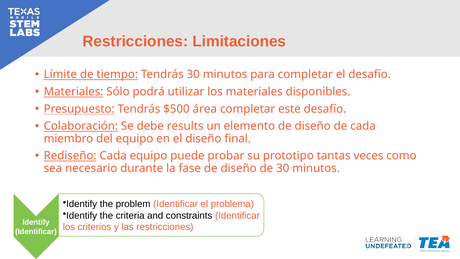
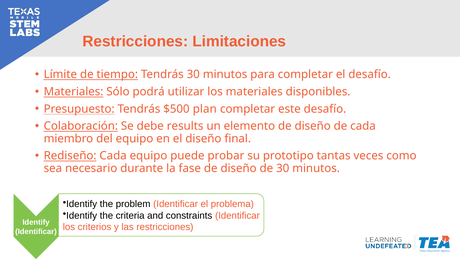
área: área -> plan (205, 109)
